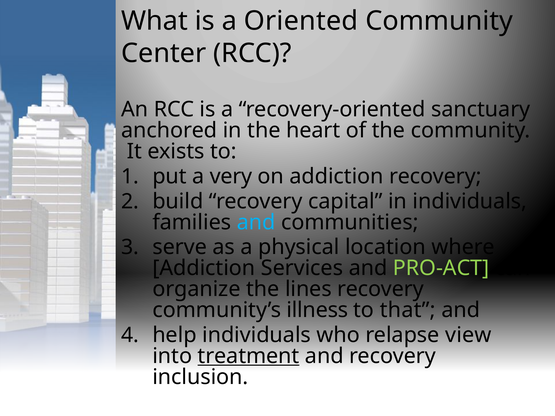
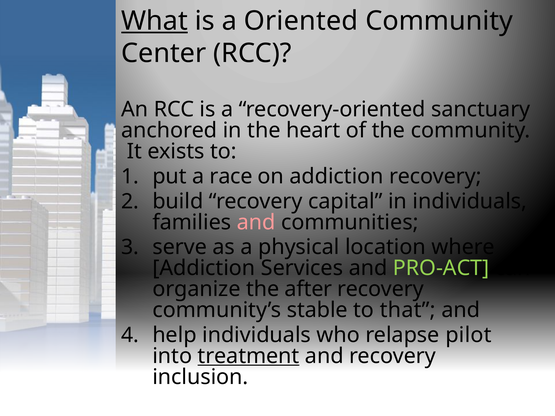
What underline: none -> present (154, 21)
very: very -> race (231, 176)
and colour: light blue -> pink (256, 222)
lines: lines -> after (308, 289)
illness: illness -> stable (317, 310)
view: view -> pilot (468, 335)
